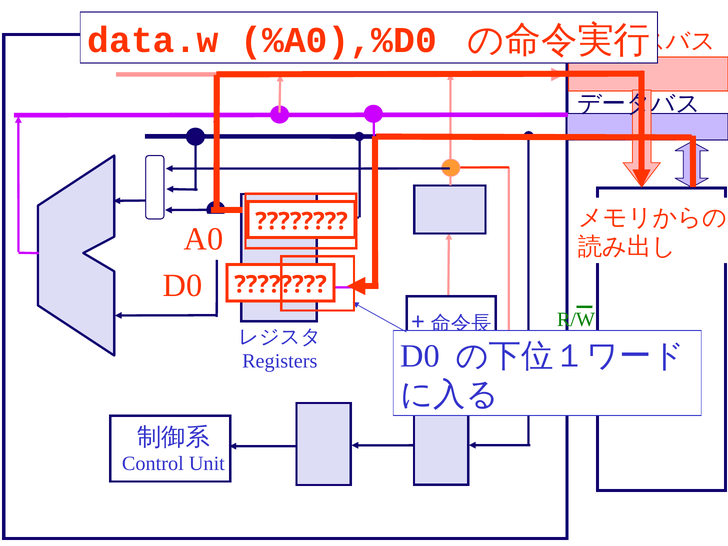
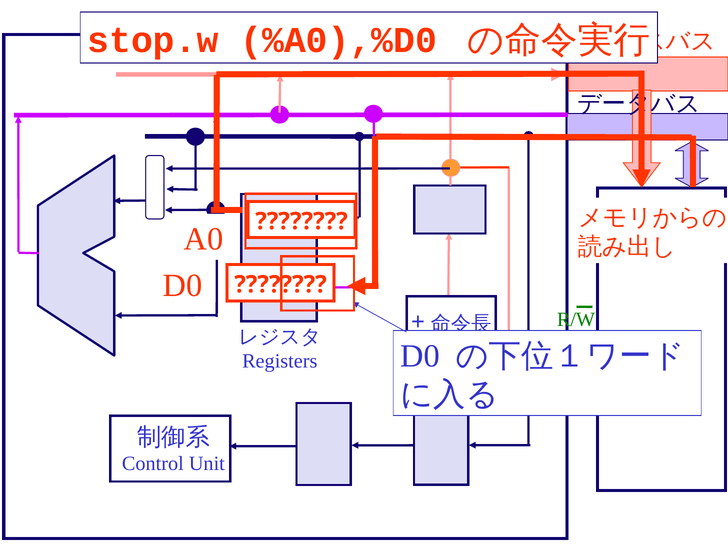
data.w: data.w -> stop.w (153, 40)
